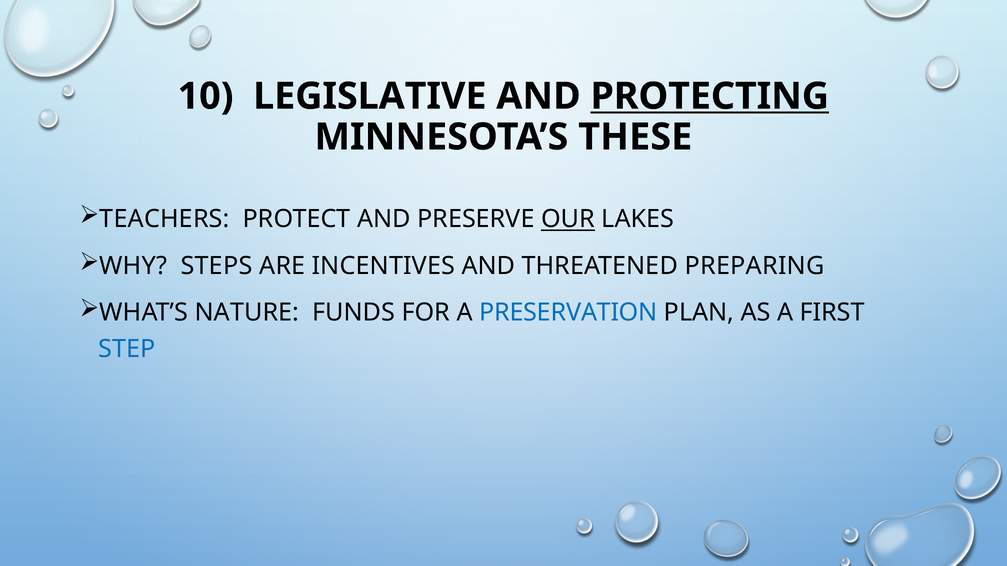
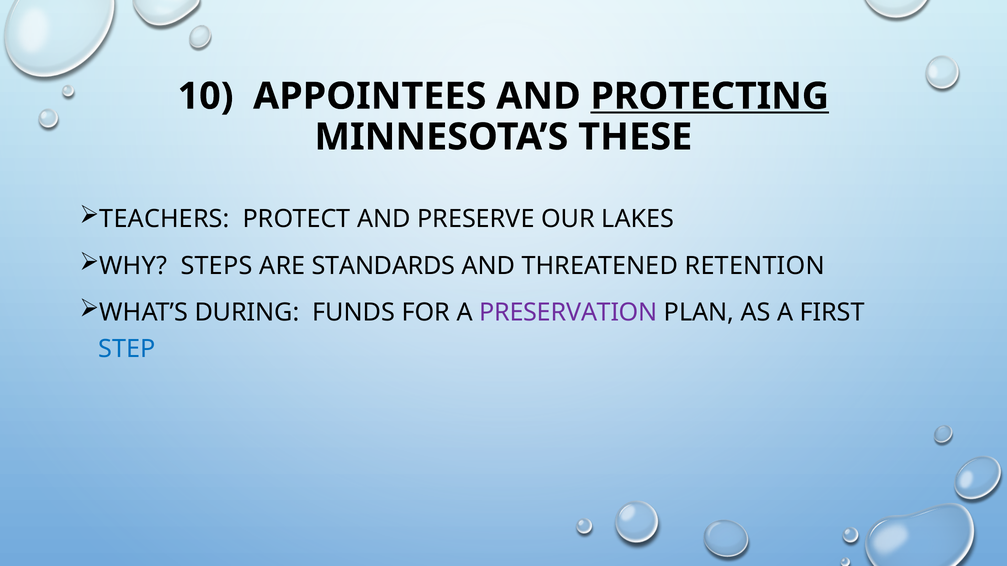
LEGISLATIVE: LEGISLATIVE -> APPOINTEES (370, 96)
OUR underline: present -> none (568, 219)
INCENTIVES: INCENTIVES -> STANDARDS (384, 266)
PREPARING: PREPARING -> RETENTION (755, 266)
NATURE: NATURE -> DURING (247, 313)
PRESERVATION colour: blue -> purple (568, 313)
